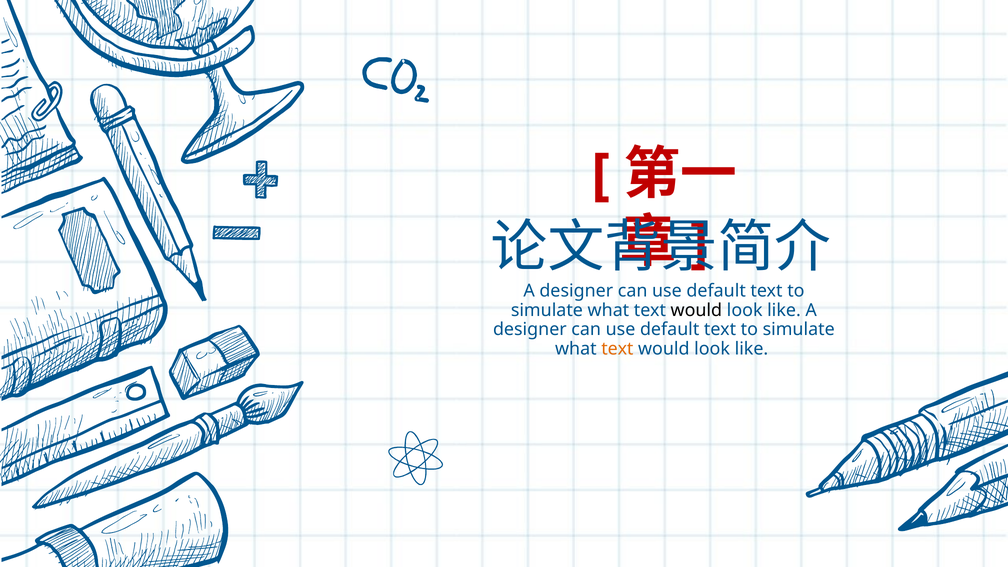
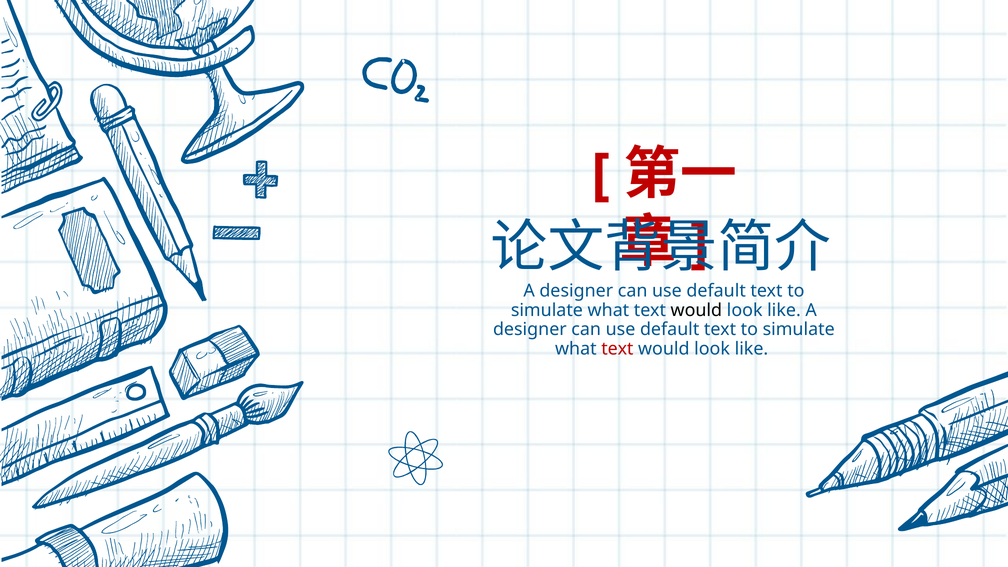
text colour: orange -> red (617, 349)
